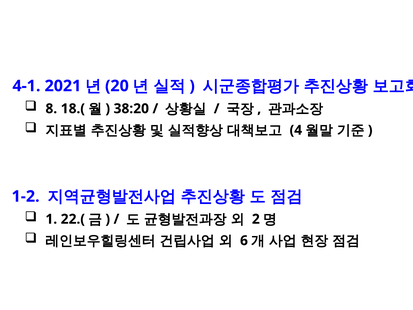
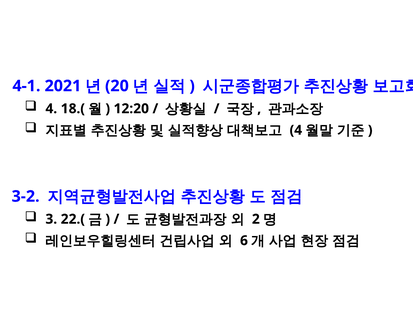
8: 8 -> 4 (51, 109)
38:20: 38:20 -> 12:20 (131, 109)
1-2: 1-2 -> 3-2 (26, 196)
1: 1 -> 3 (51, 219)
